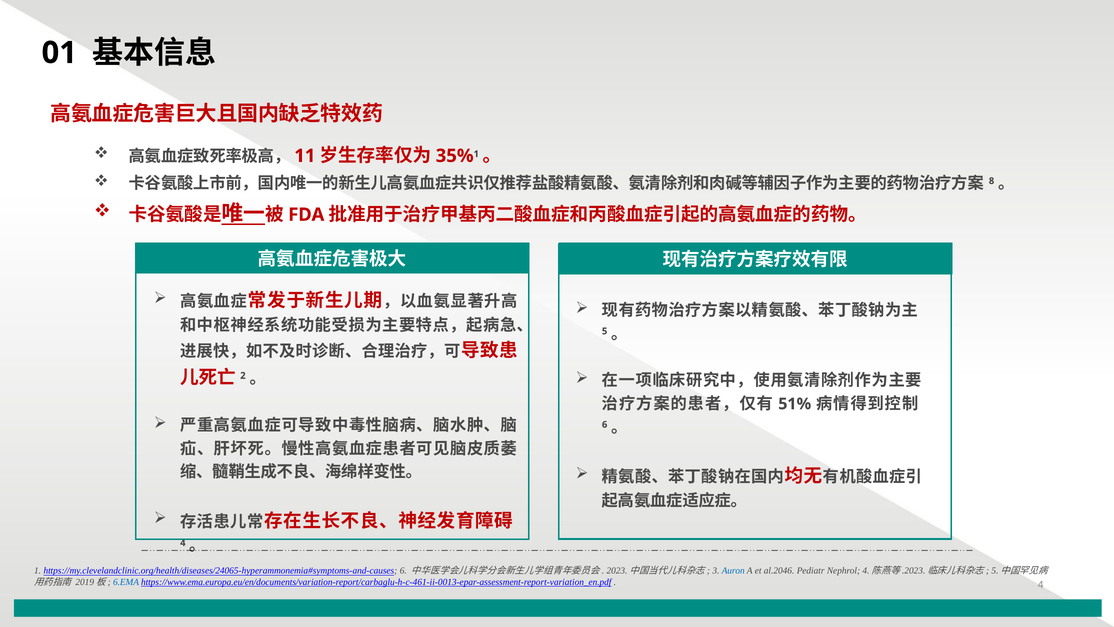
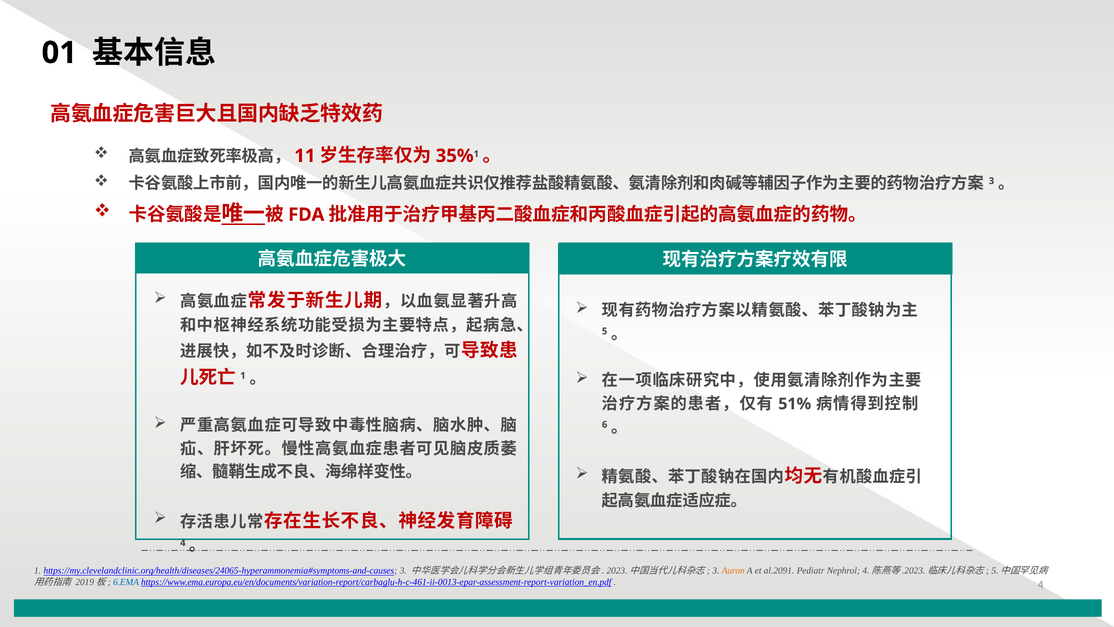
8: 8 -> 3 (992, 181)
2: 2 -> 1 (243, 375)
6: 6 -> 3 (403, 571)
Auron colour: blue -> orange (733, 571)
al.2046: al.2046 -> al.2091 (779, 571)
